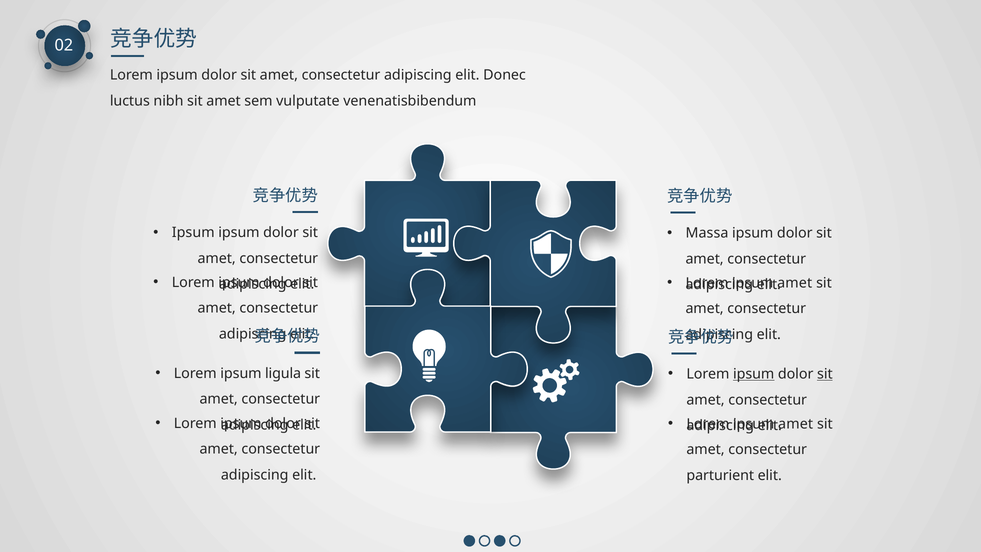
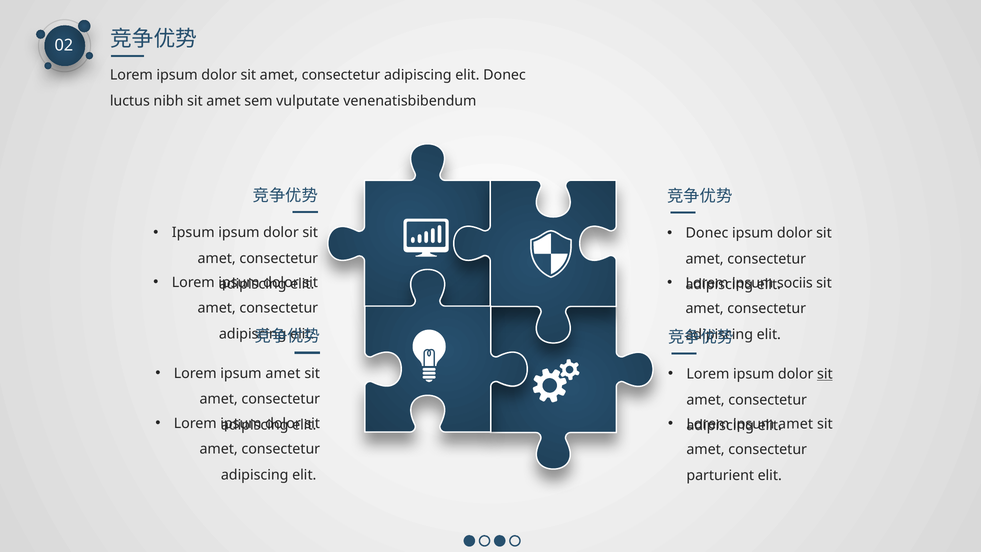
Massa: Massa -> Donec (707, 233)
amet: amet -> sociis (795, 283)
ligula: ligula -> amet (283, 373)
ipsum underline: present -> none (754, 374)
